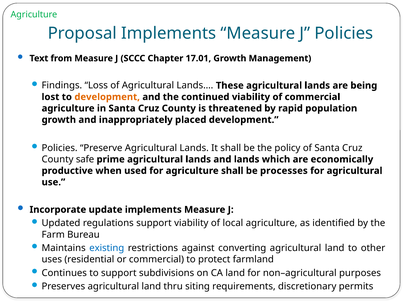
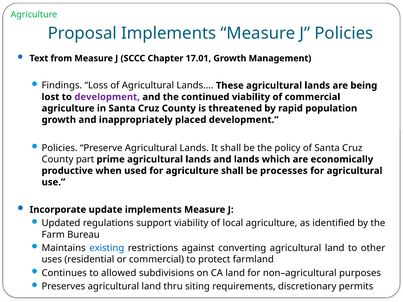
development colour: orange -> purple (107, 97)
safe: safe -> part (85, 159)
to support: support -> allowed (119, 273)
